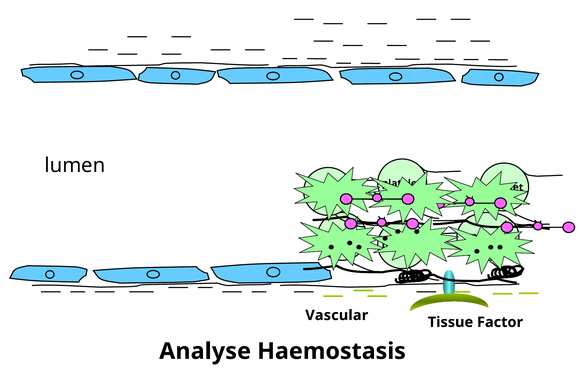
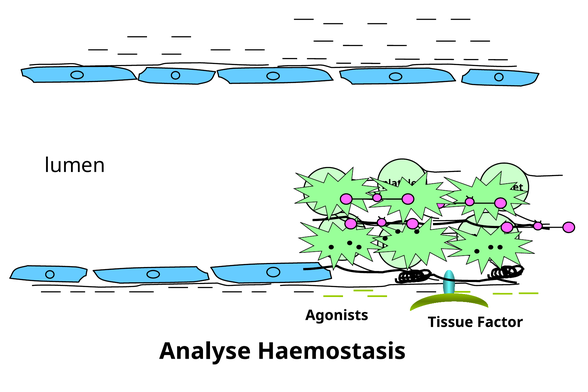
Vascular: Vascular -> Agonists (337, 315)
